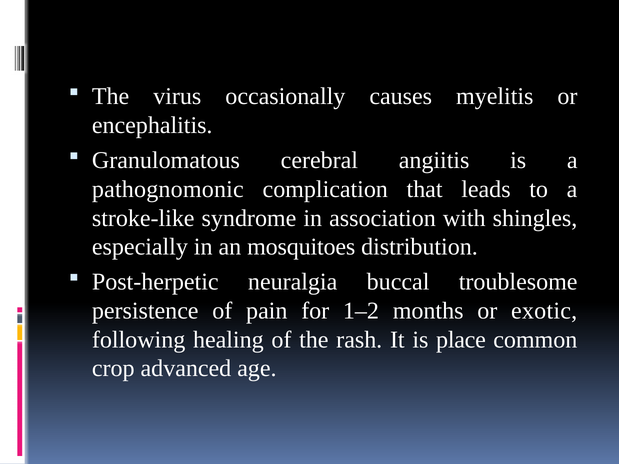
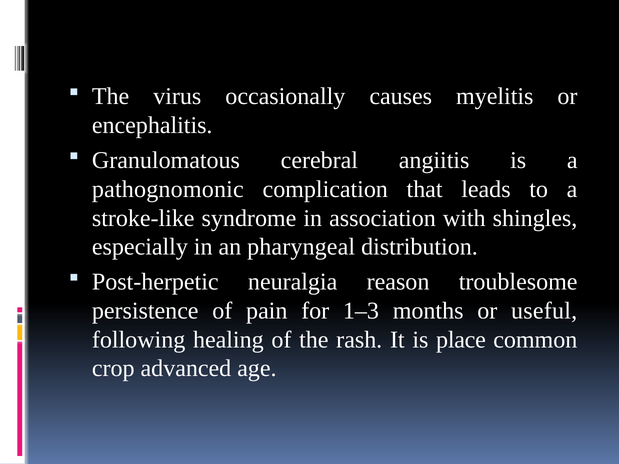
mosquitoes: mosquitoes -> pharyngeal (301, 247)
buccal: buccal -> reason (398, 282)
1–2: 1–2 -> 1–3 (361, 311)
exotic: exotic -> useful (544, 311)
